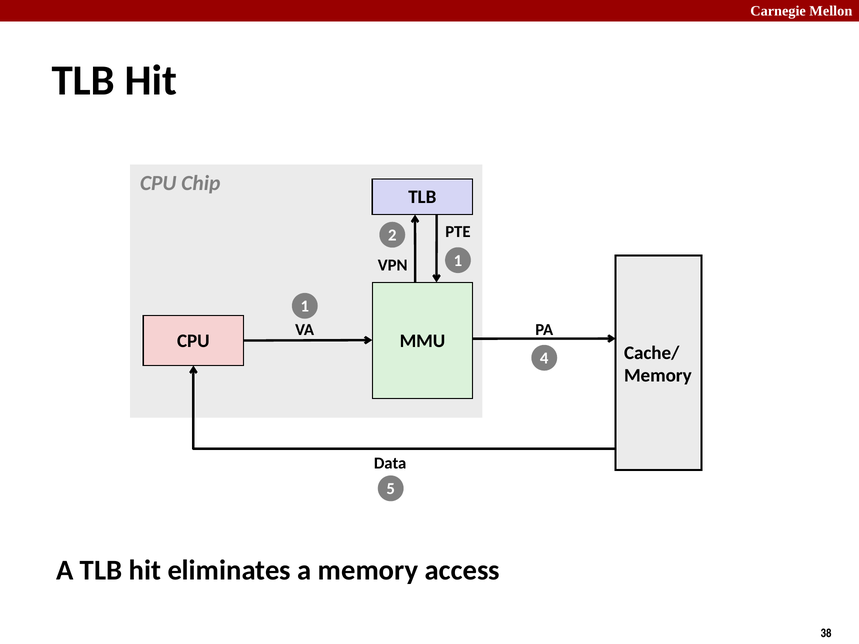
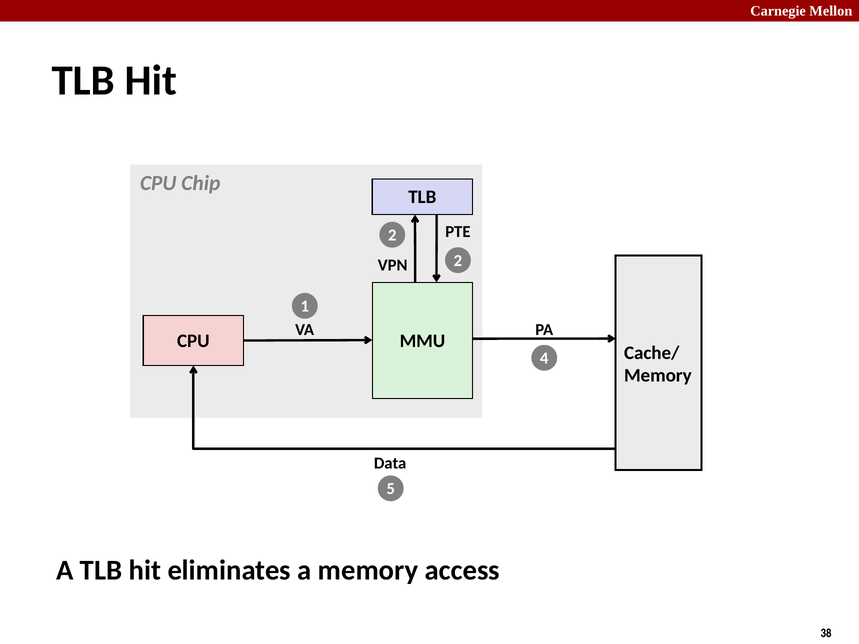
VPN 1: 1 -> 2 (458, 261)
